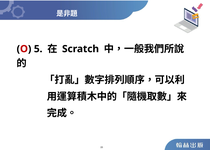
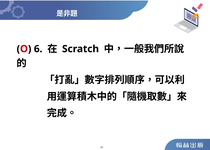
5: 5 -> 6 (38, 49)
